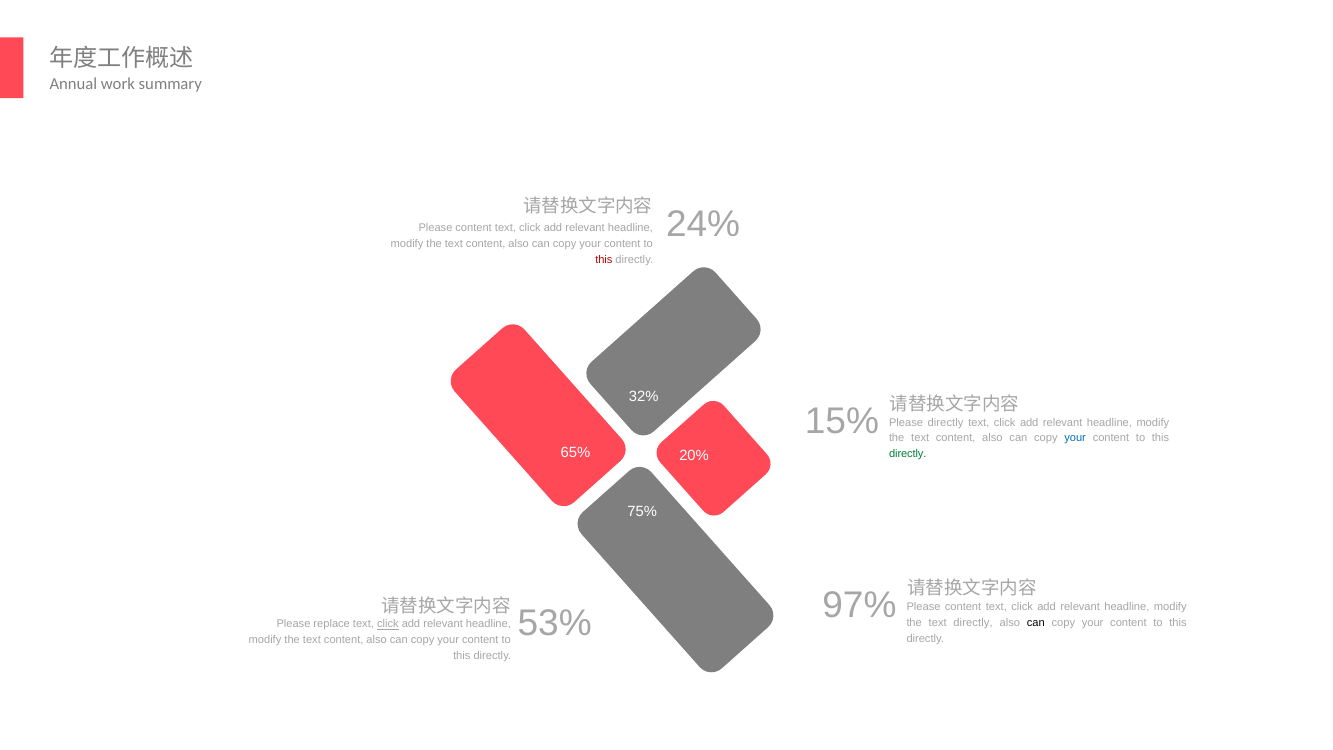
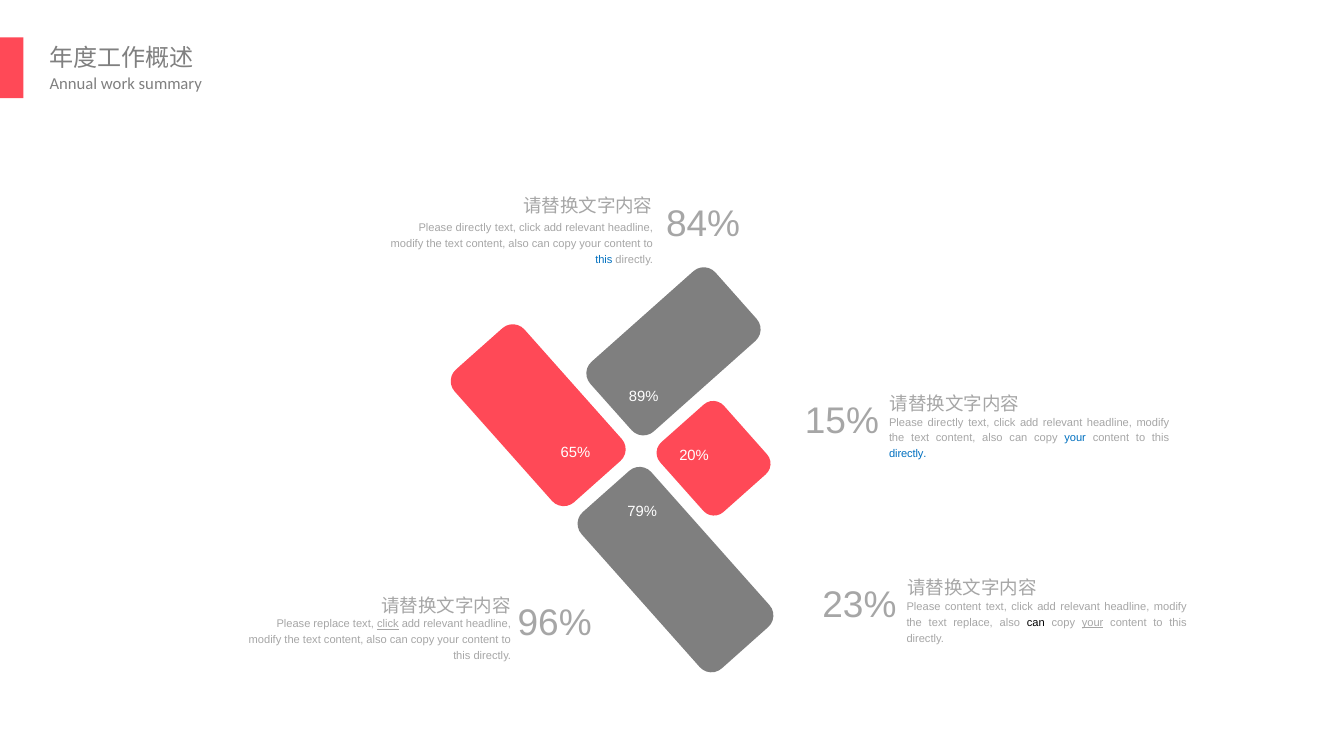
24%: 24% -> 84% (703, 225)
content: content -> directly (474, 228)
this colour: red -> blue (604, 260)
32%: 32% -> 89% (644, 396)
directly colour: green -> blue (908, 454)
75%: 75% -> 79% (642, 512)
97%: 97% -> 23% (859, 605)
53%: 53% -> 96% (555, 623)
text directly: directly -> replace (973, 623)
your underline: none -> present (1093, 623)
